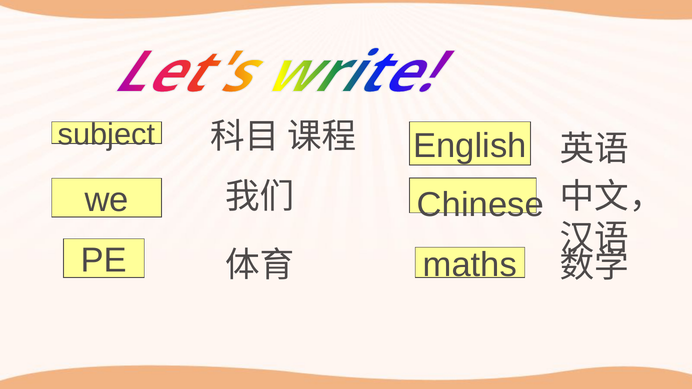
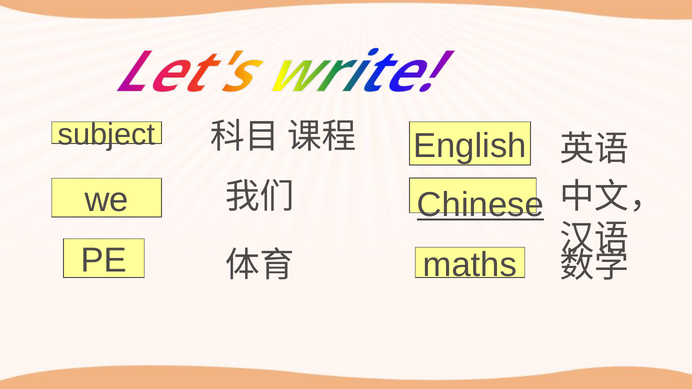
Chinese underline: none -> present (480, 205)
